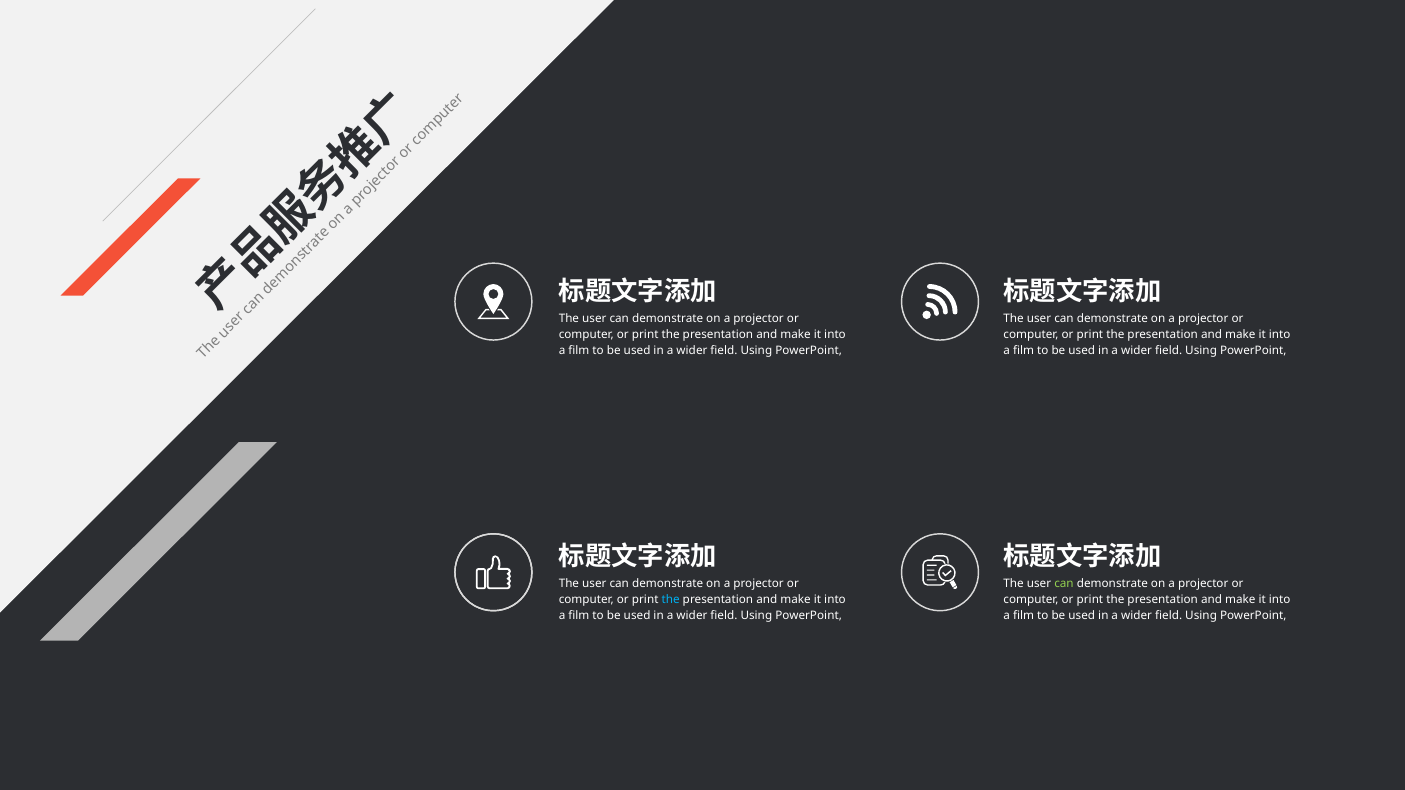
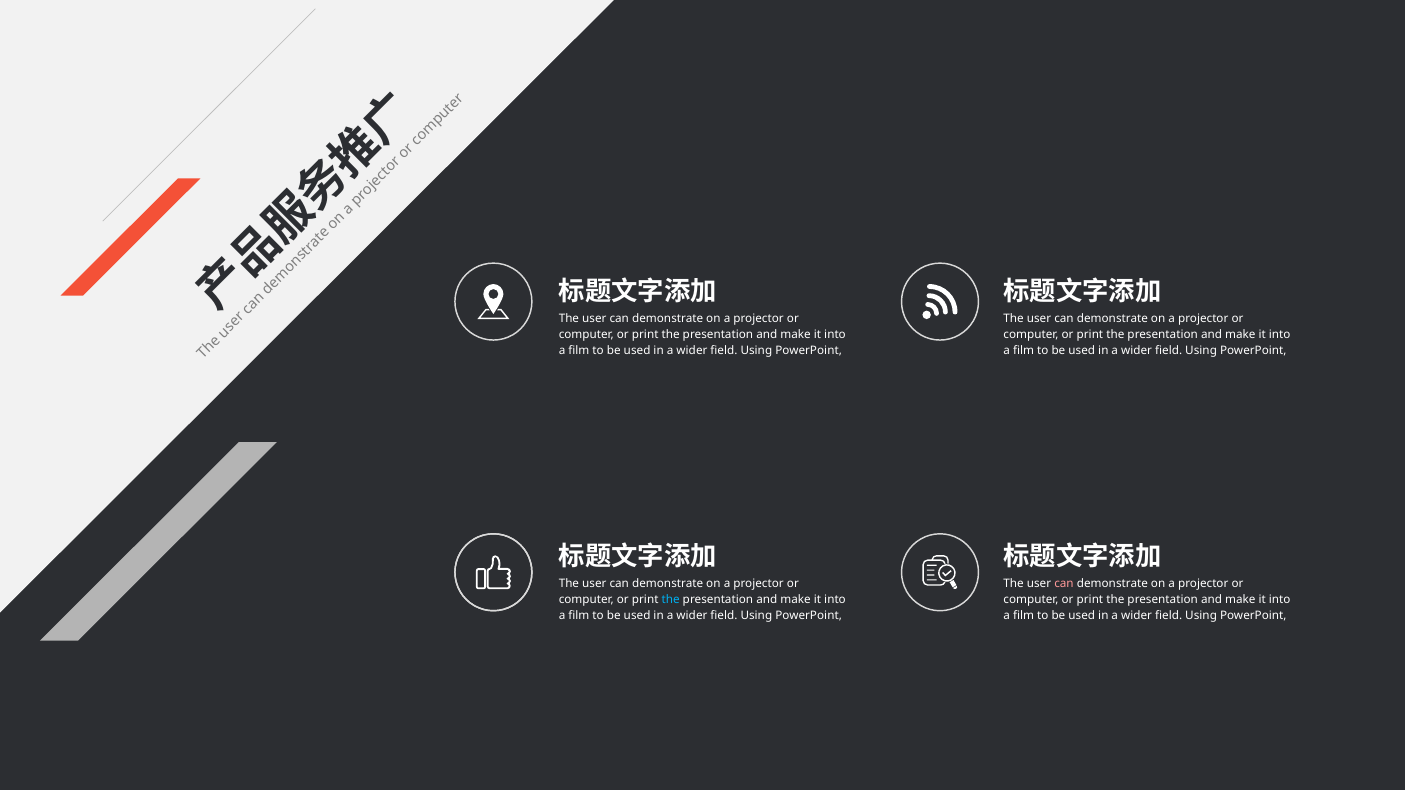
can colour: light green -> pink (1064, 584)
